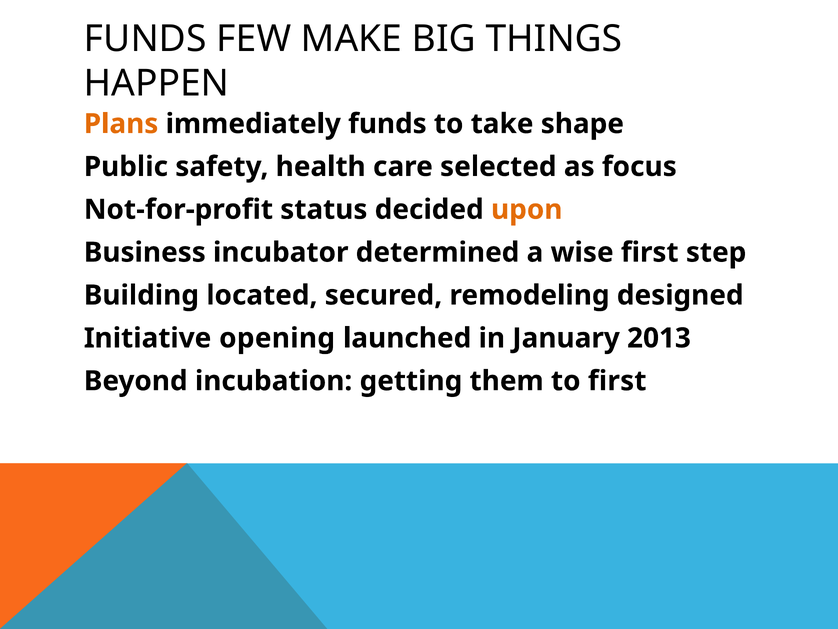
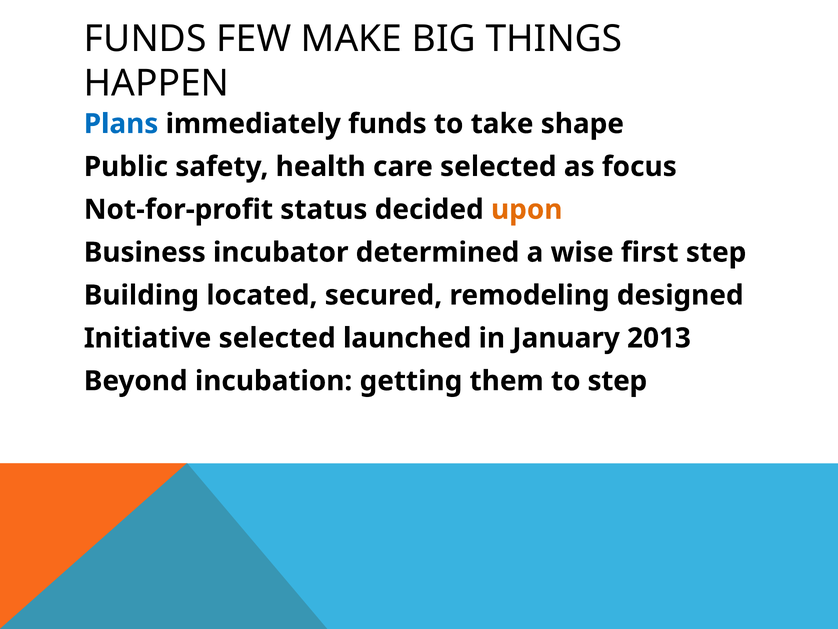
Plans colour: orange -> blue (121, 124)
Initiative opening: opening -> selected (277, 338)
to first: first -> step (617, 381)
